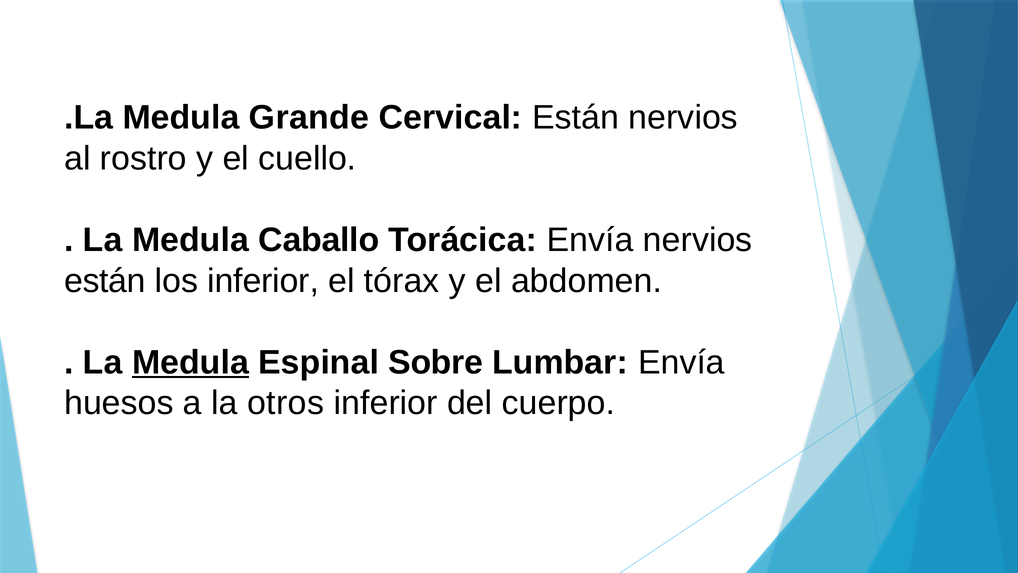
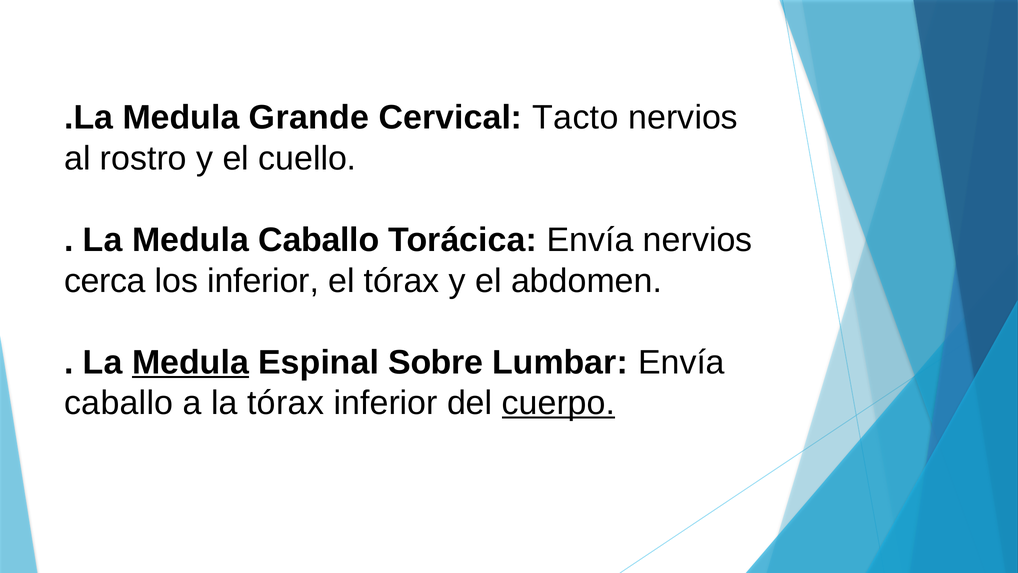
Cervical Están: Están -> Tacto (576, 118)
están: están -> cerca (105, 281)
huesos: huesos -> caballo (119, 403)
la otros: otros -> tórax (286, 403)
cuerpo underline: none -> present (558, 403)
